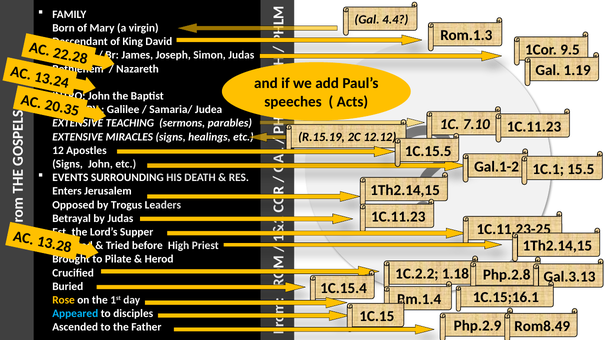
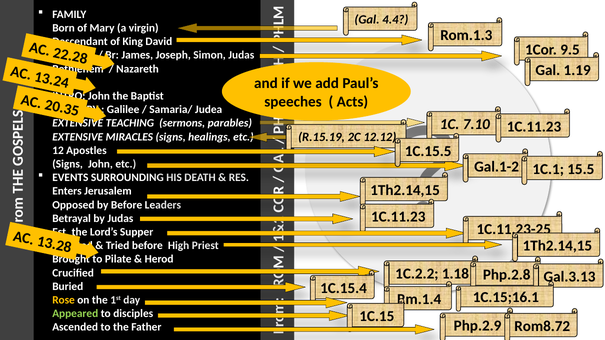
by Trogus: Trogus -> Before (127, 205)
Appeared colour: light blue -> light green (75, 314)
Rom8.49: Rom8.49 -> Rom8.72 (542, 326)
